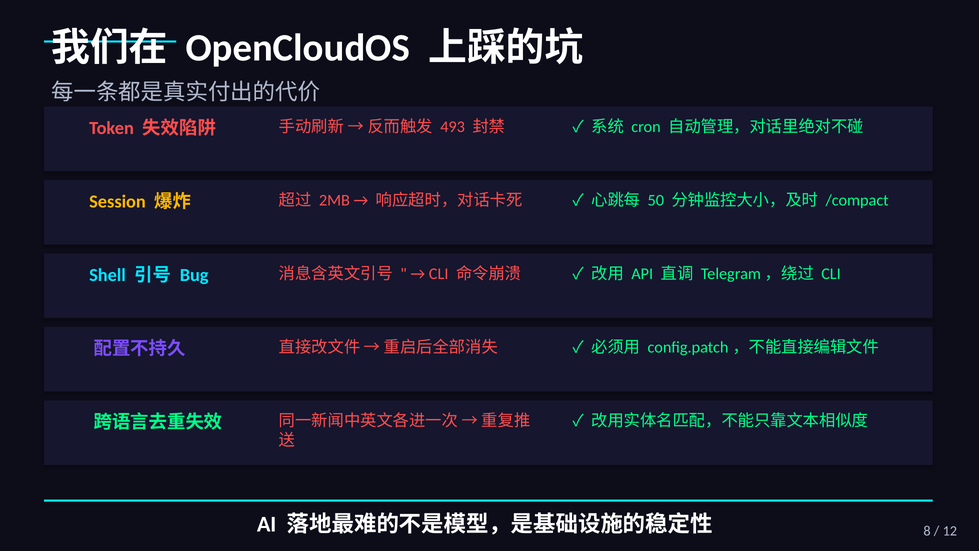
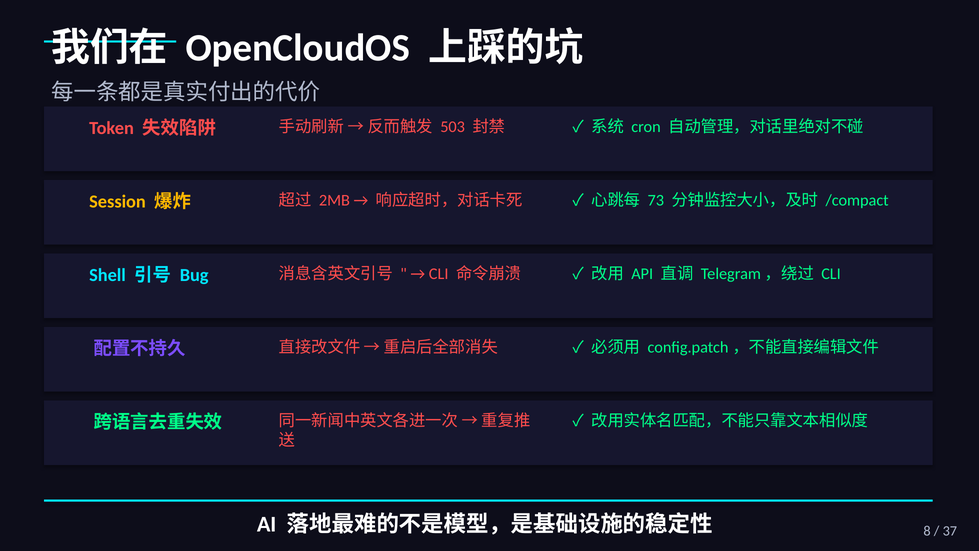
493: 493 -> 503 (453, 127)
50: 50 -> 73 (656, 200)
12: 12 -> 37 (950, 531)
